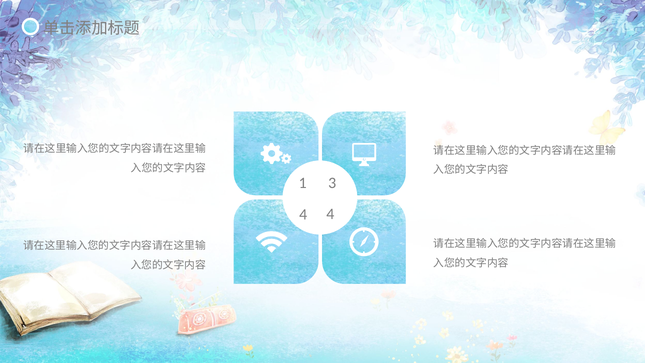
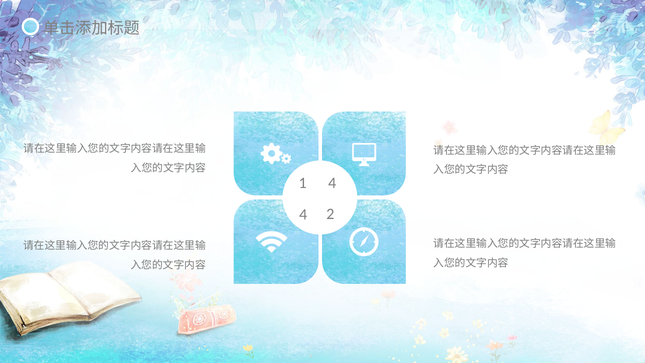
1 3: 3 -> 4 (332, 183)
4 4: 4 -> 2 (330, 214)
